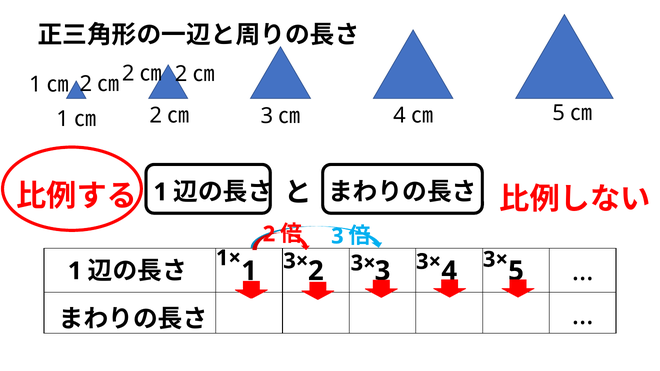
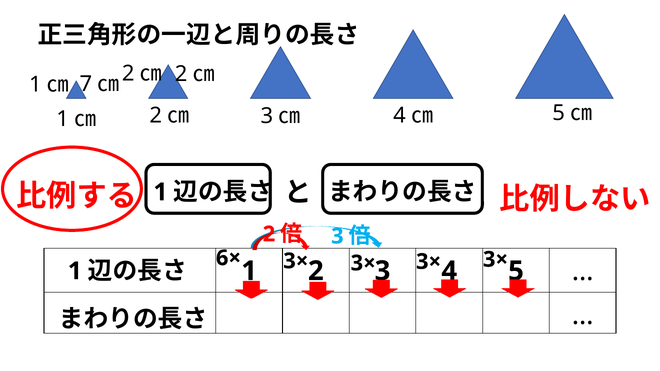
2: 2 -> 7 (86, 84)
1×: 1× -> 6× (228, 258)
